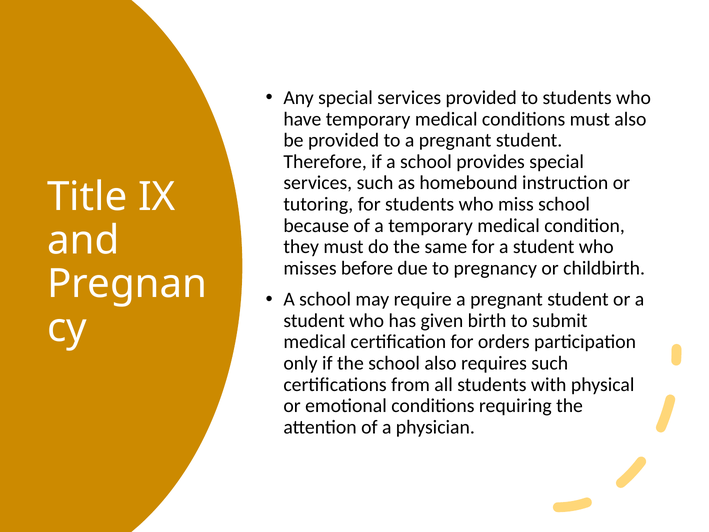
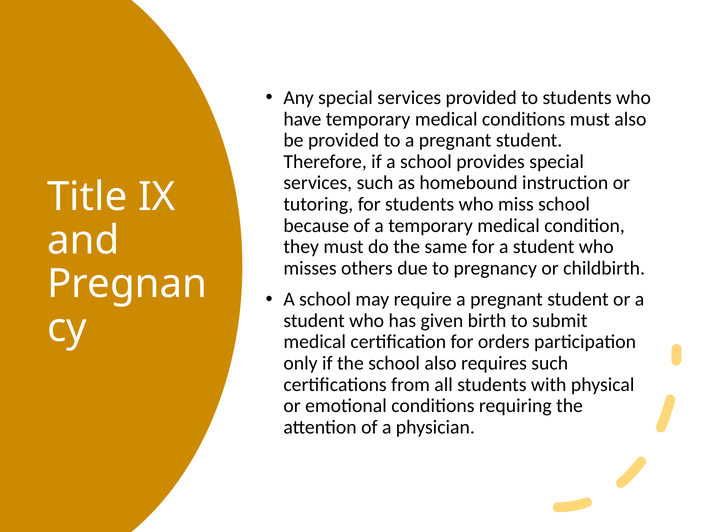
before: before -> others (367, 268)
